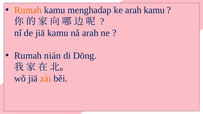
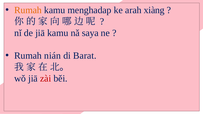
arah kamu: kamu -> xiàng (154, 10)
nǎ arah: arah -> saya (90, 33)
Dōng: Dōng -> Barat (85, 56)
zài colour: orange -> red (46, 79)
